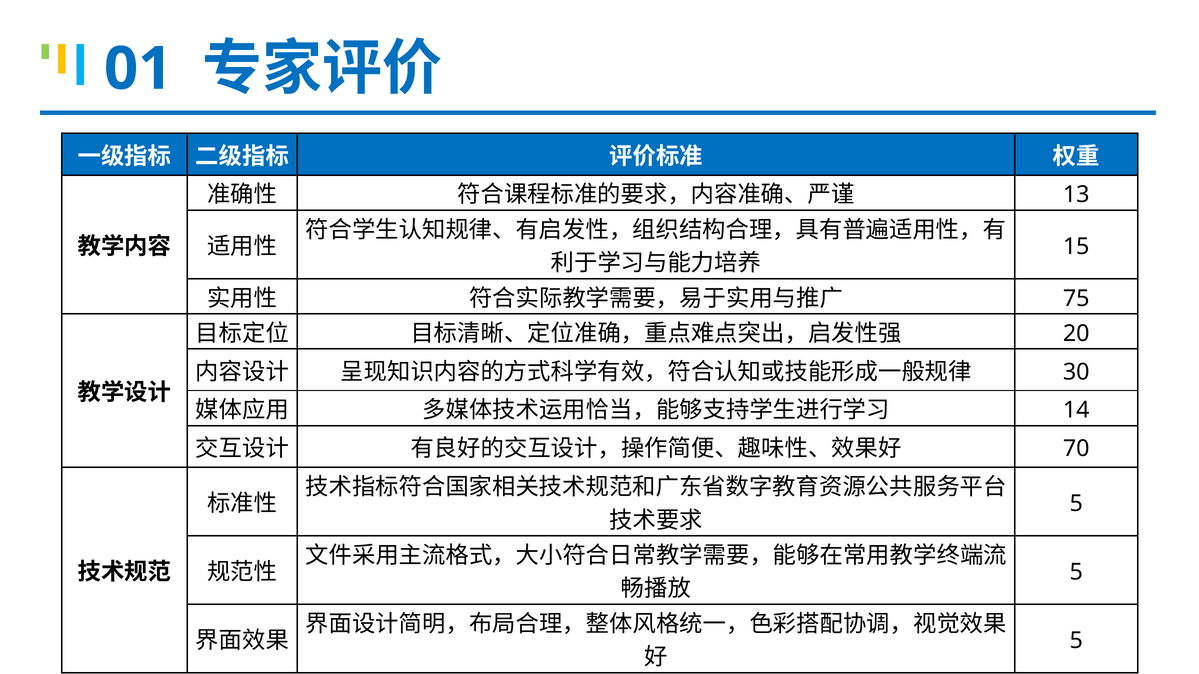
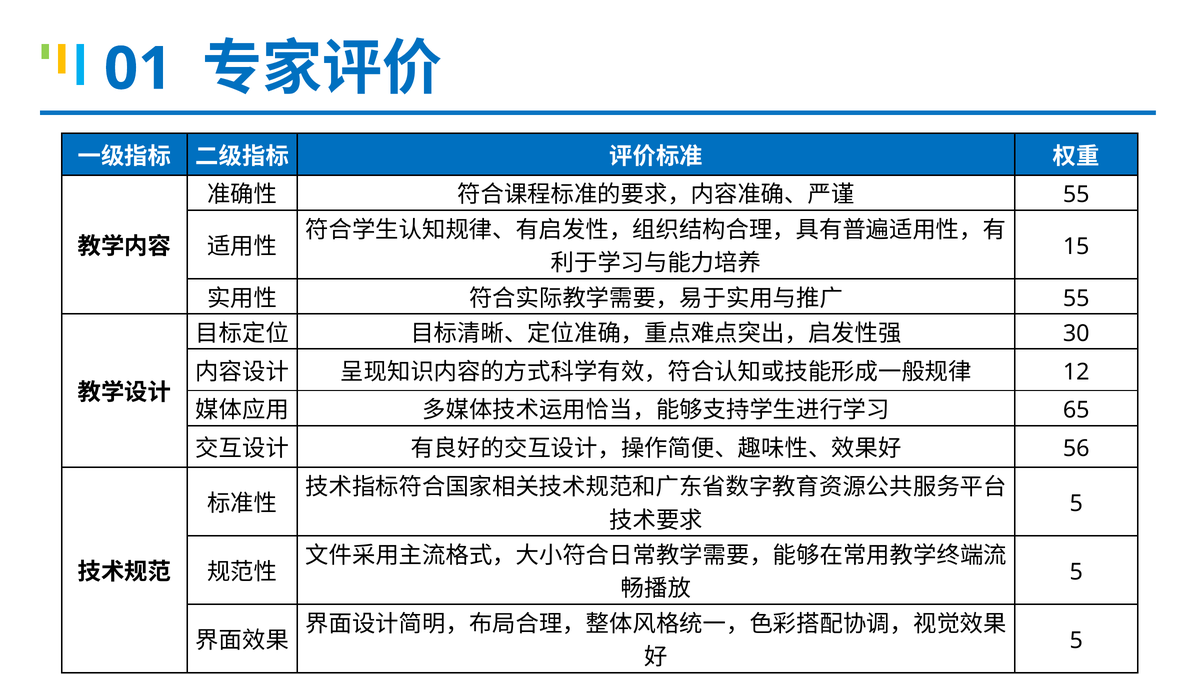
13: 13 -> 55 (1076, 195)
75: 75 -> 55 (1076, 299)
20: 20 -> 30 (1076, 334)
30: 30 -> 12 (1076, 372)
14: 14 -> 65 (1076, 411)
70: 70 -> 56 (1076, 449)
